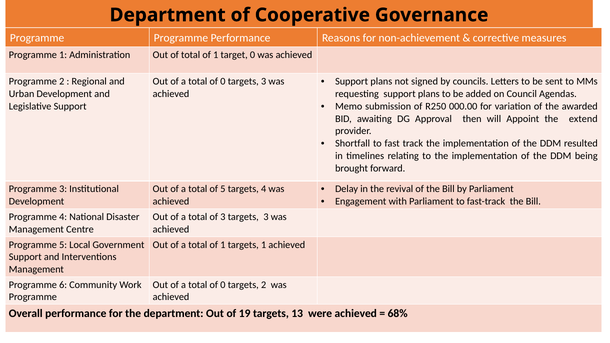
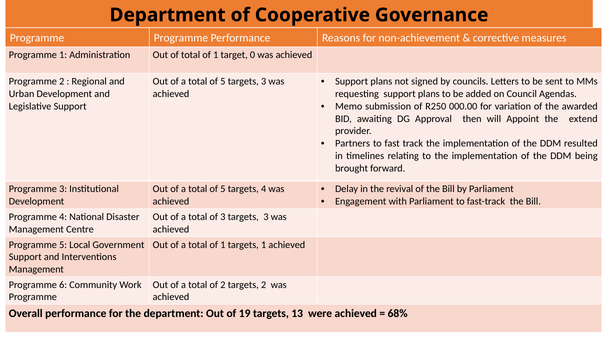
0: 0 -> 5 (223, 81)
Shortfall: Shortfall -> Partners (353, 144)
0: 0 -> 2 (223, 285)
